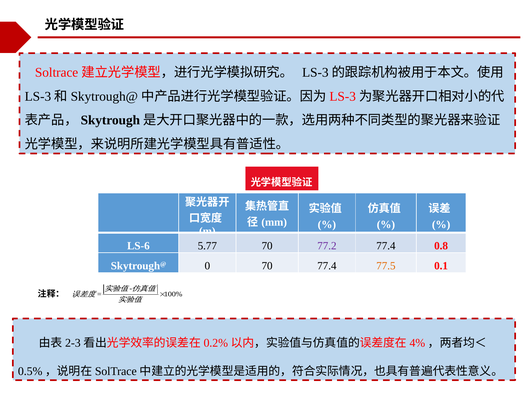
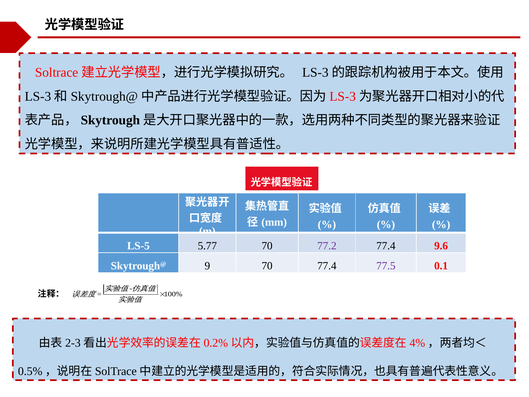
LS-6: LS-6 -> LS-5 (138, 246)
0.8: 0.8 -> 9.6 (441, 246)
0: 0 -> 9 (207, 266)
77.5 colour: orange -> purple (386, 266)
